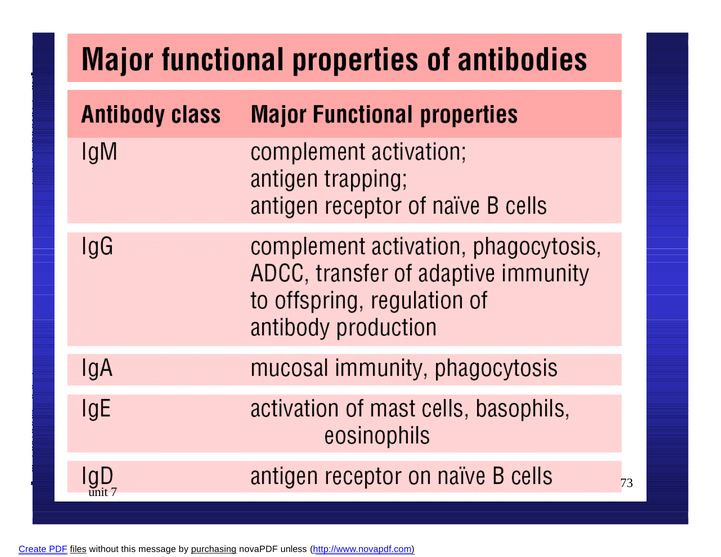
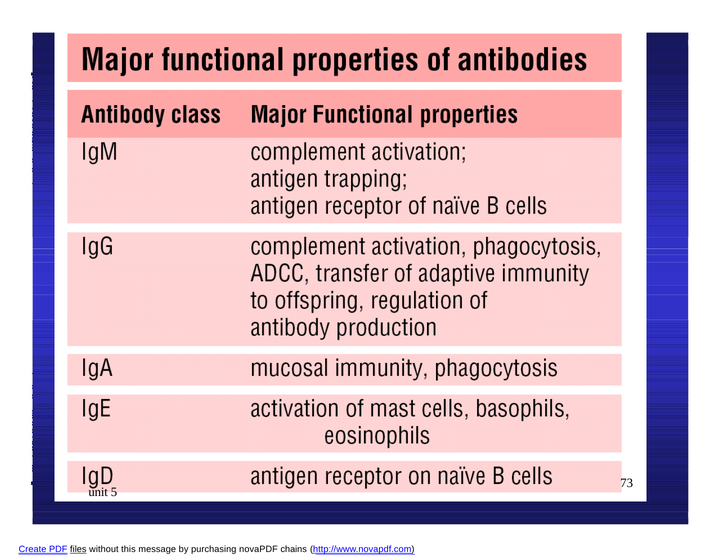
7: 7 -> 5 (114, 492)
purchasing underline: present -> none (214, 549)
unless: unless -> chains (294, 549)
